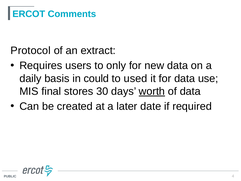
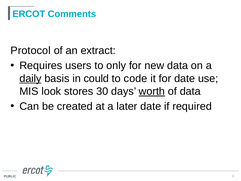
daily underline: none -> present (30, 78)
used: used -> code (136, 78)
for data: data -> date (185, 78)
final: final -> look (51, 91)
